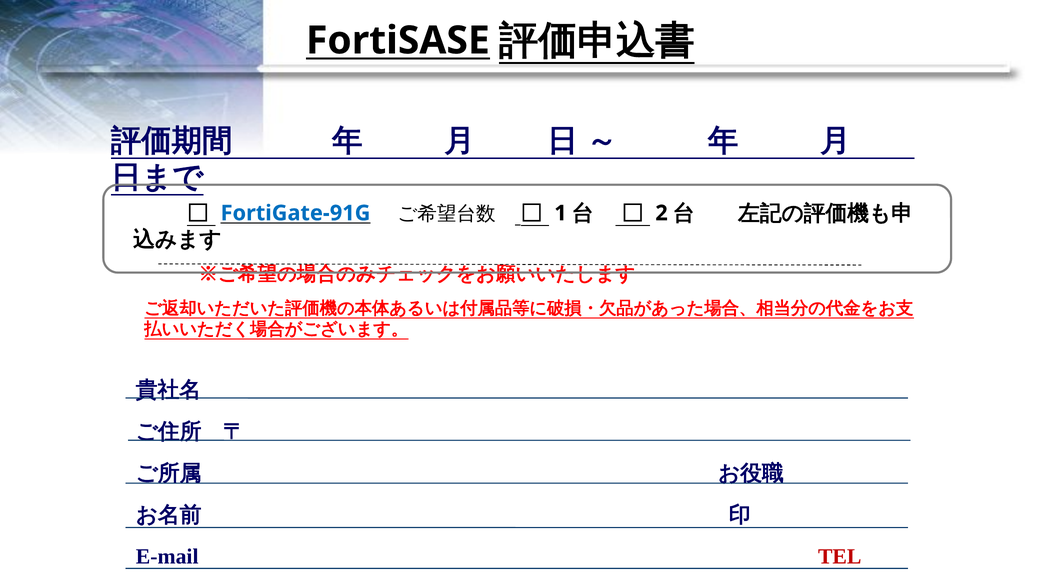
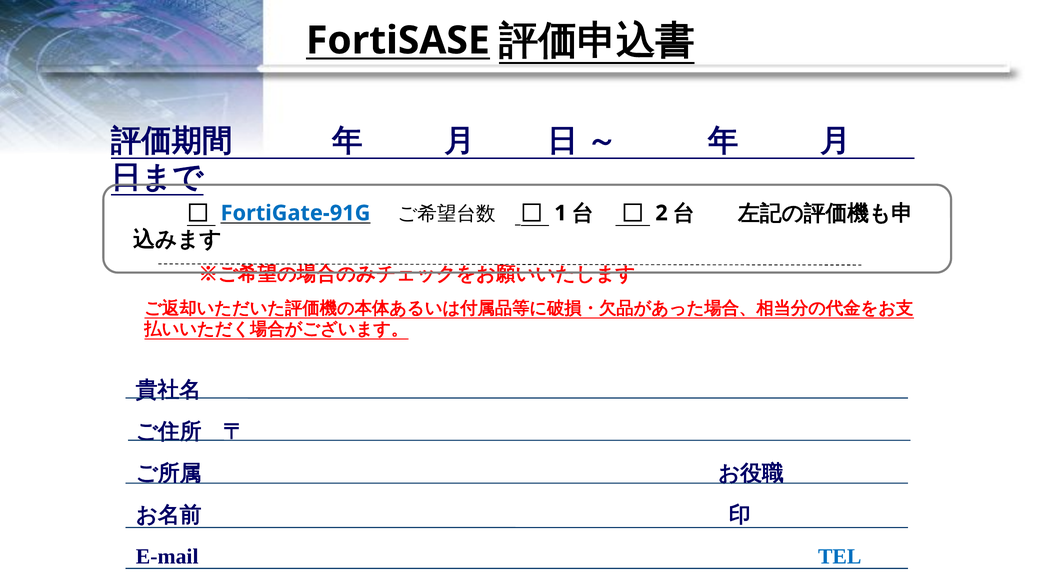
TEL colour: red -> blue (840, 557)
